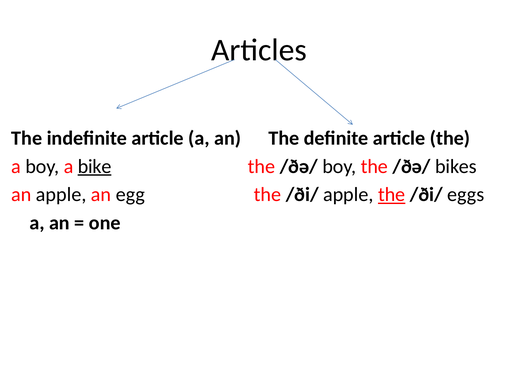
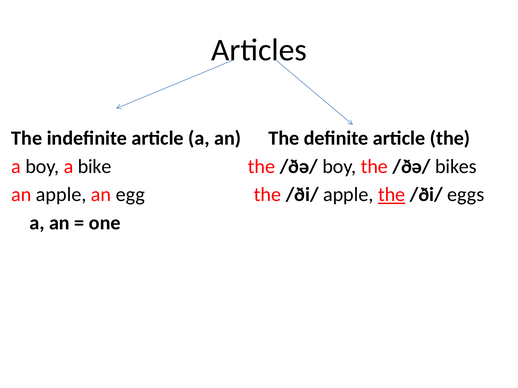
bike underline: present -> none (95, 167)
